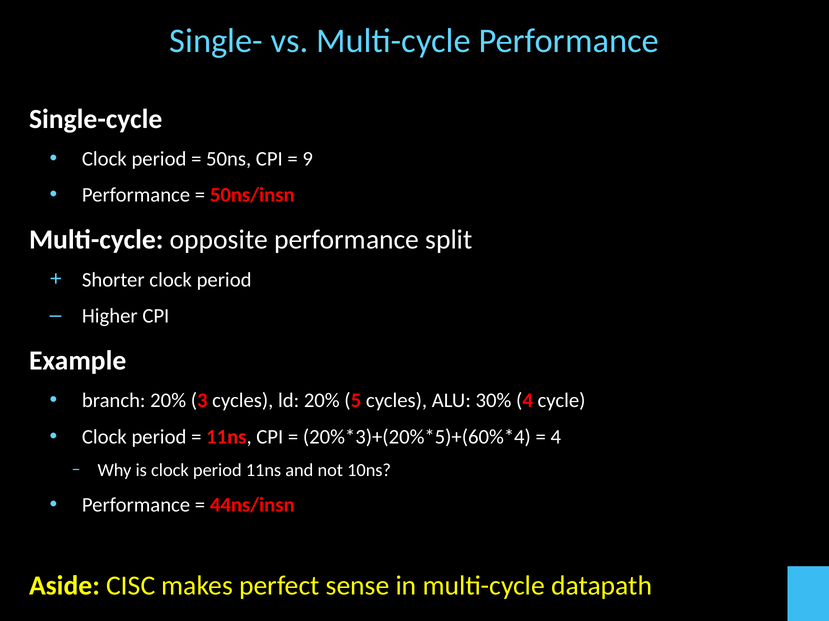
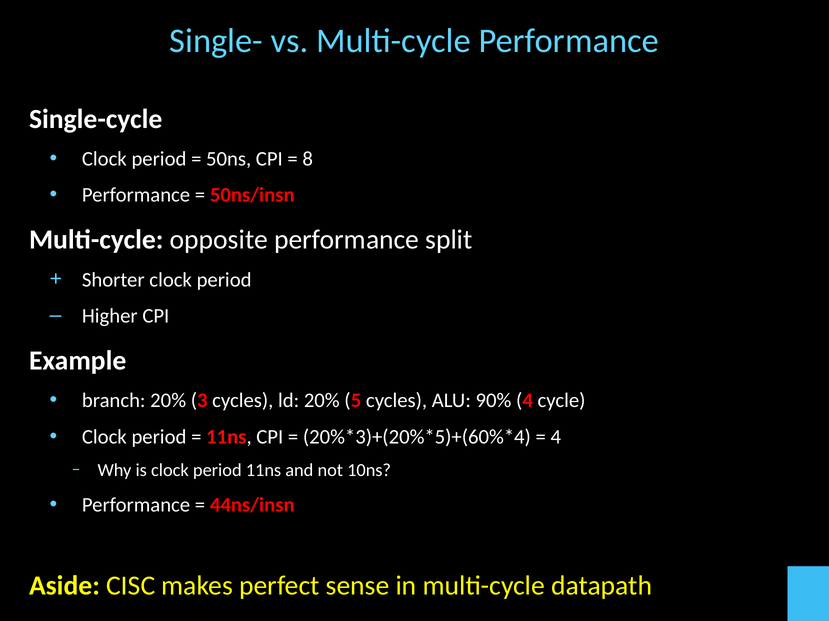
9: 9 -> 8 (308, 159)
30%: 30% -> 90% (493, 401)
